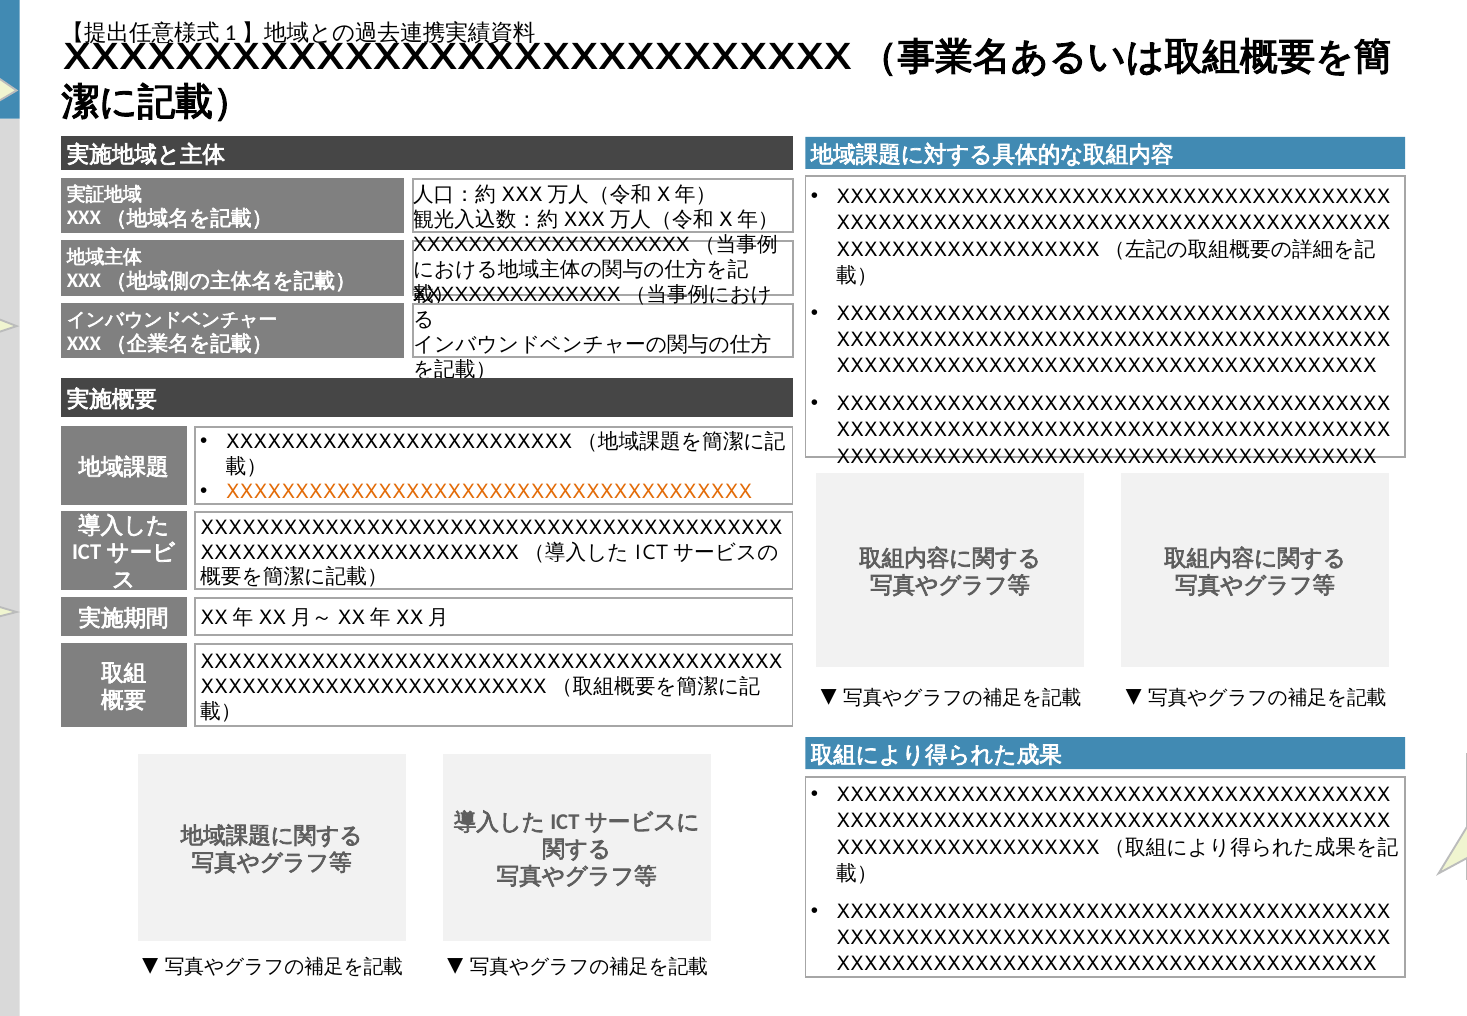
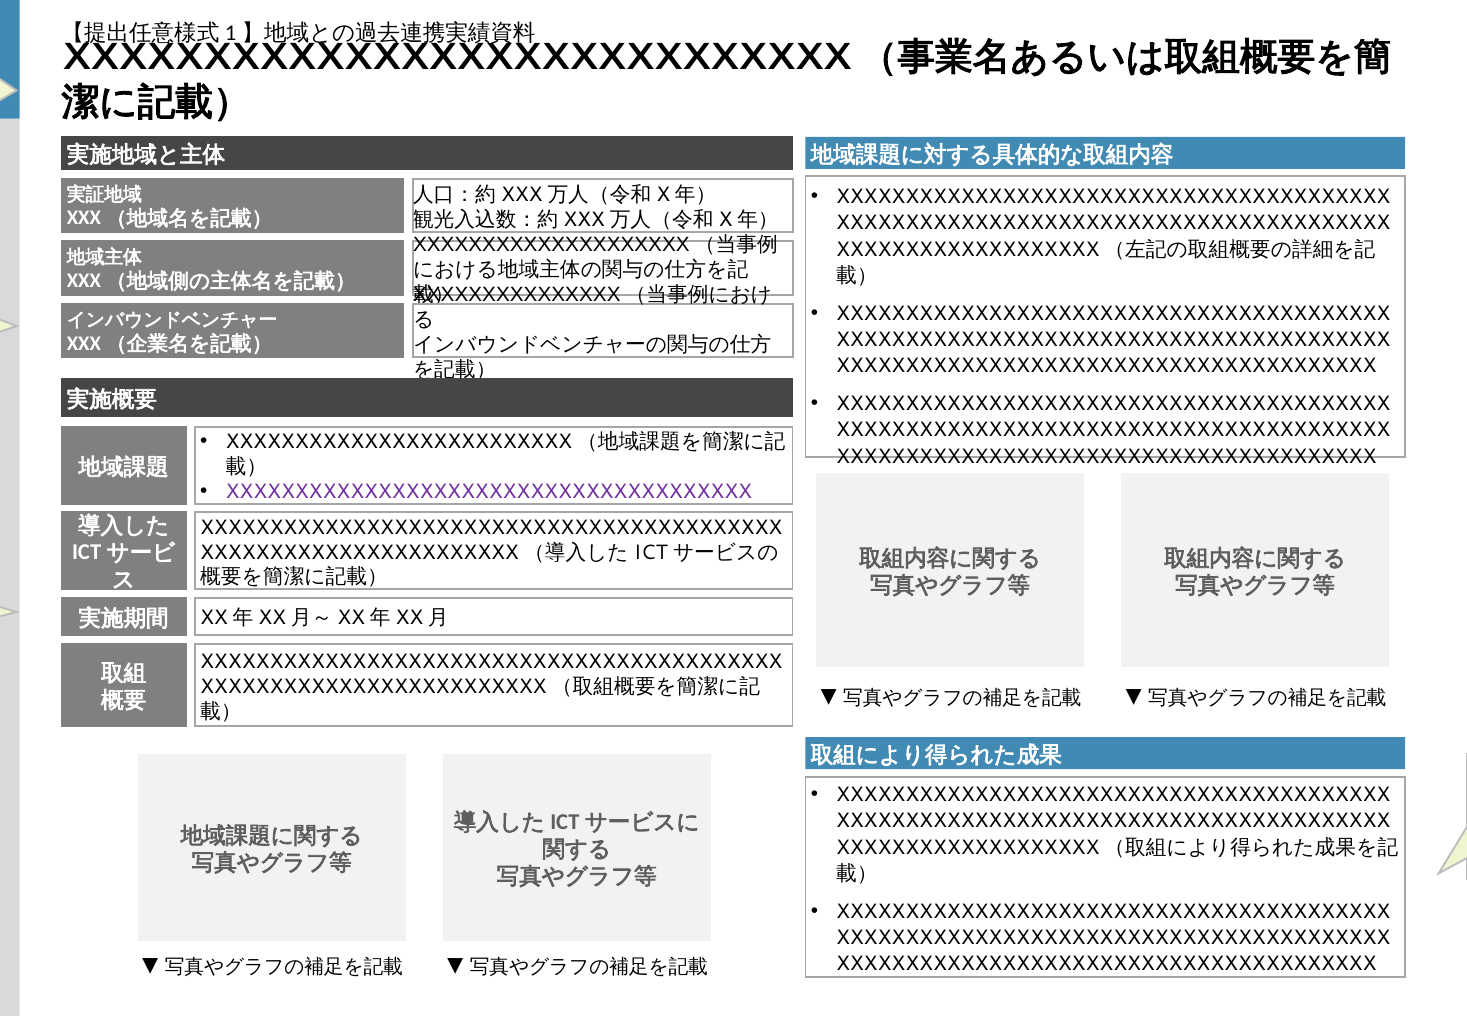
XXXXXXXXXXXXXXXXXXXXXXXXXXXXXXXXXXXXXX colour: orange -> purple (489, 491)
